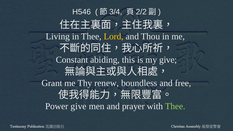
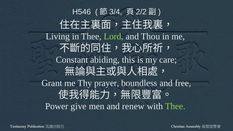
Lord colour: yellow -> light green (114, 36)
my give: give -> care (168, 60)
renew: renew -> prayer (107, 83)
prayer: prayer -> renew (133, 106)
